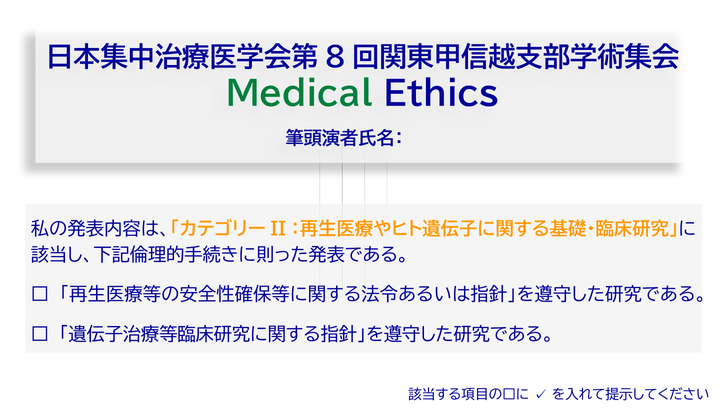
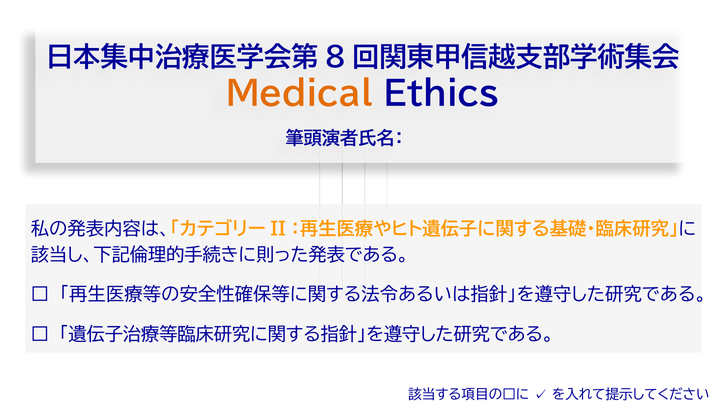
Medical colour: green -> orange (299, 94)
